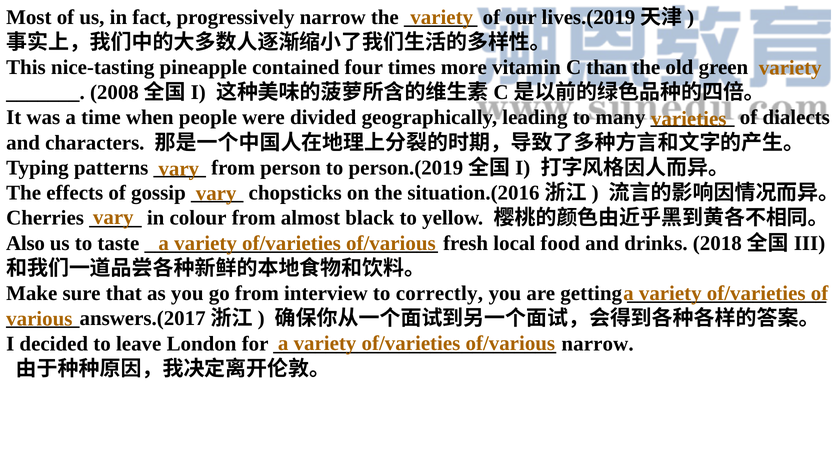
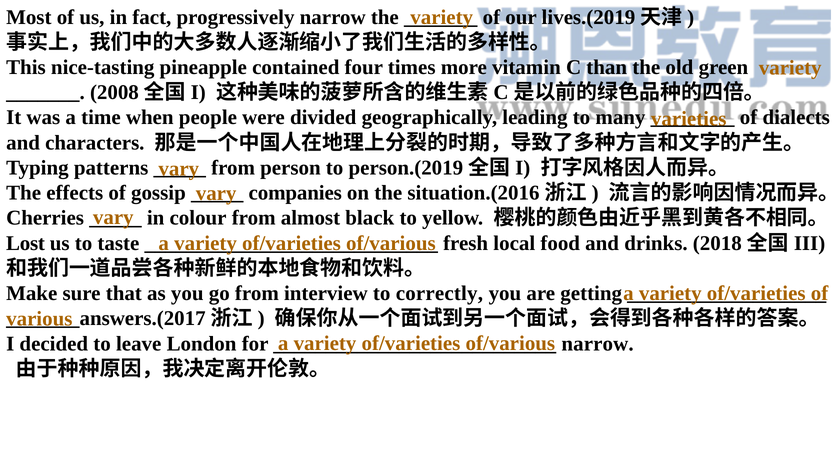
chopsticks: chopsticks -> companies (295, 193)
Also: Also -> Lost (25, 243)
